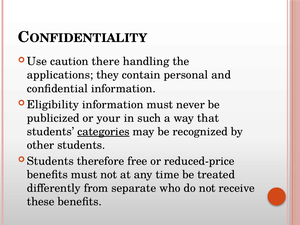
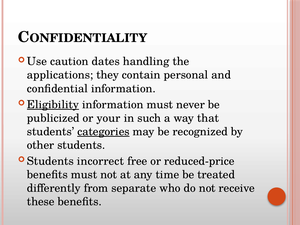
there: there -> dates (106, 62)
Eligibility underline: none -> present (53, 105)
therefore: therefore -> incorrect (100, 161)
